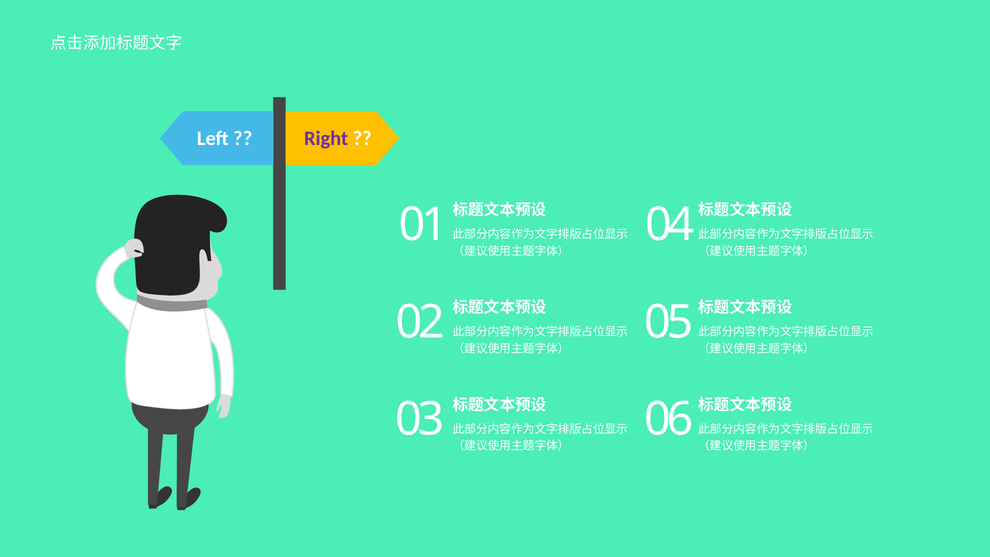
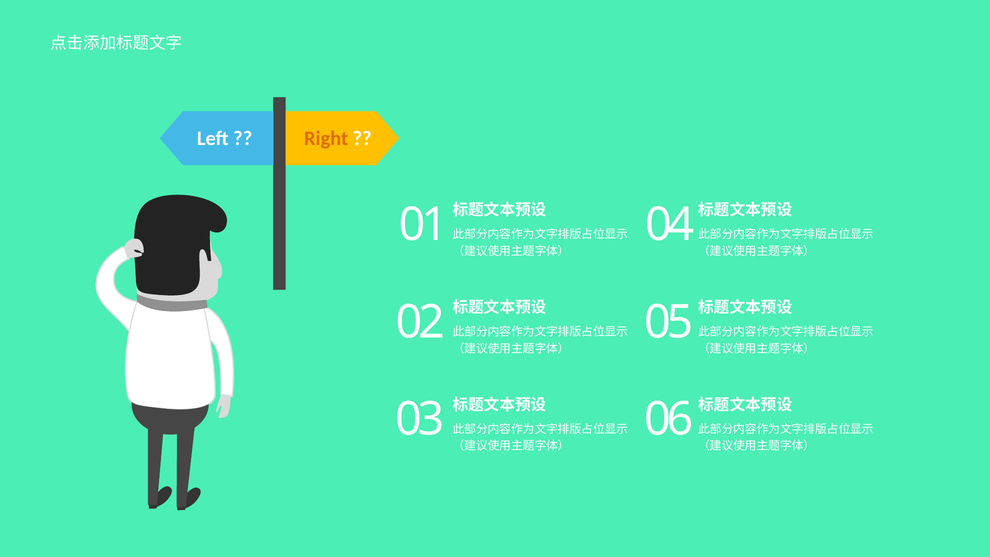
Right colour: purple -> orange (326, 138)
